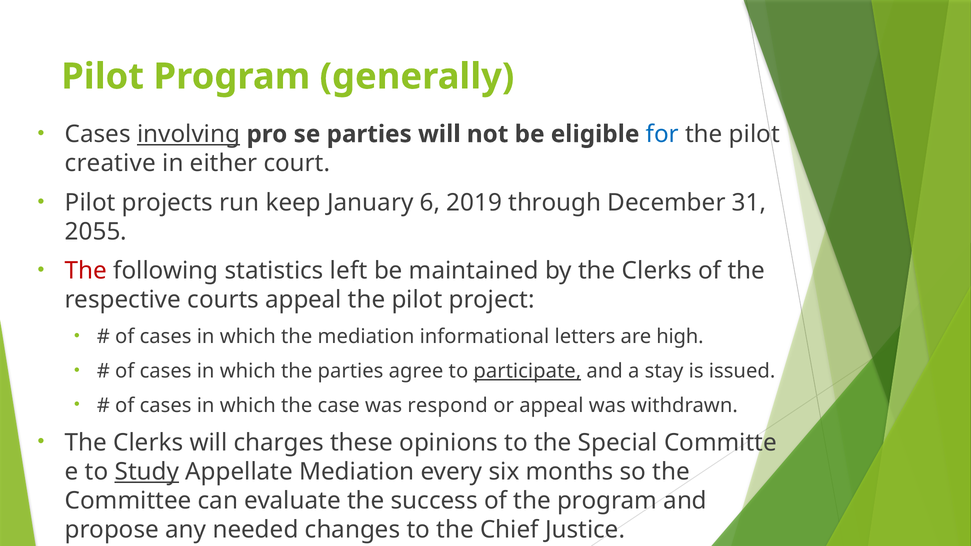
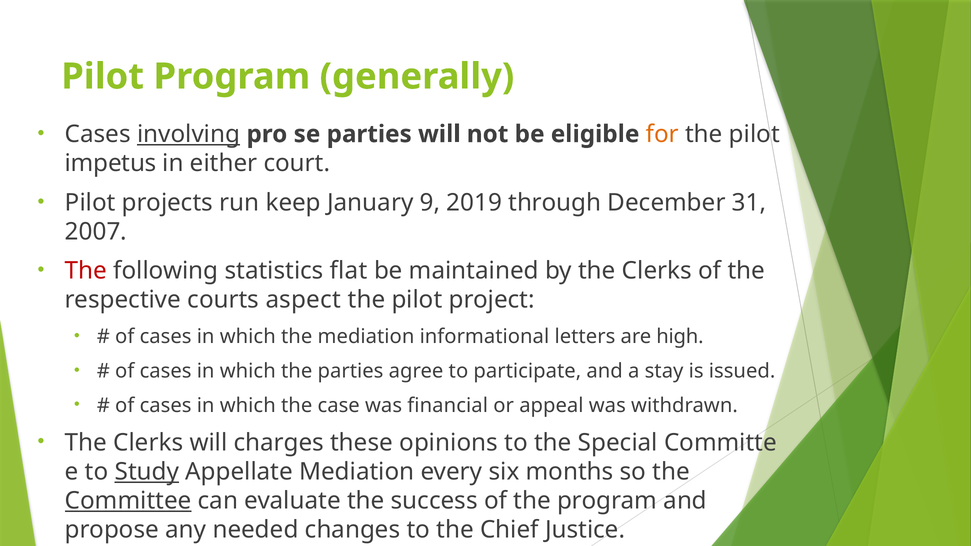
for colour: blue -> orange (662, 134)
creative: creative -> impetus (111, 163)
6: 6 -> 9 (430, 203)
2055: 2055 -> 2007 (96, 232)
left: left -> flat (349, 271)
courts appeal: appeal -> aspect (303, 300)
participate underline: present -> none (527, 371)
respond: respond -> financial (448, 406)
Committee underline: none -> present (128, 501)
